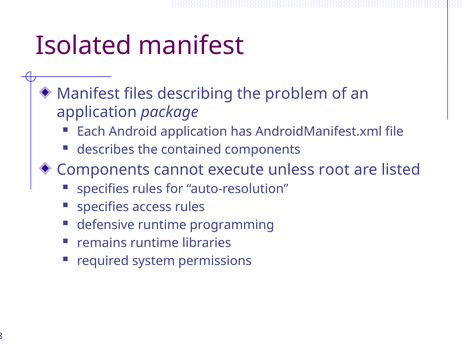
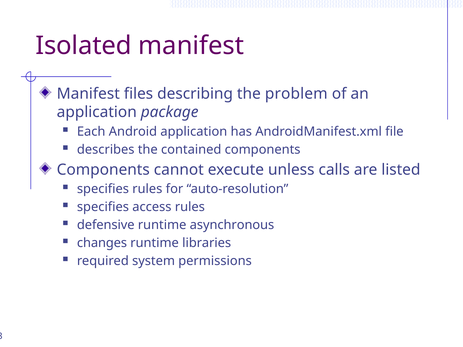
root: root -> calls (334, 170)
programming: programming -> asynchronous (232, 225)
remains: remains -> changes (102, 243)
